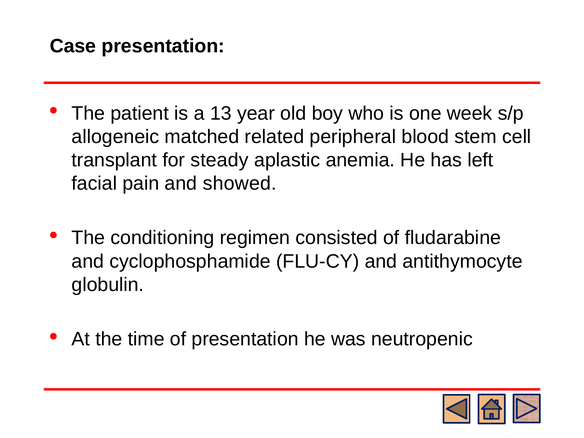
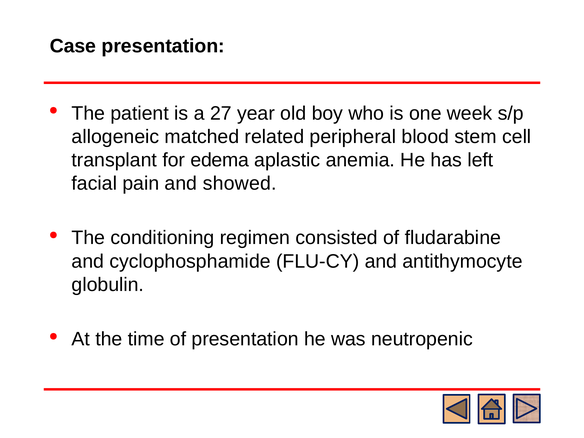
13: 13 -> 27 (221, 113)
steady: steady -> edema (220, 160)
